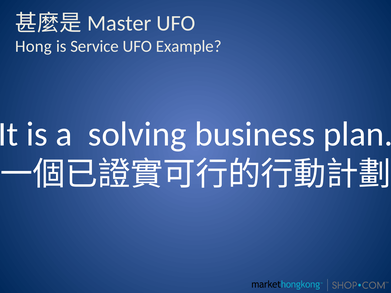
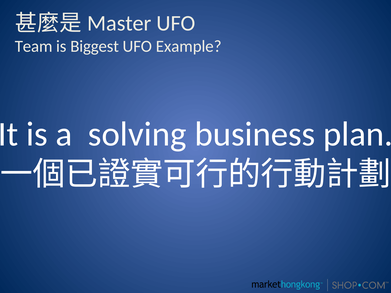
Hong: Hong -> Team (34, 46)
Service: Service -> Biggest (95, 46)
